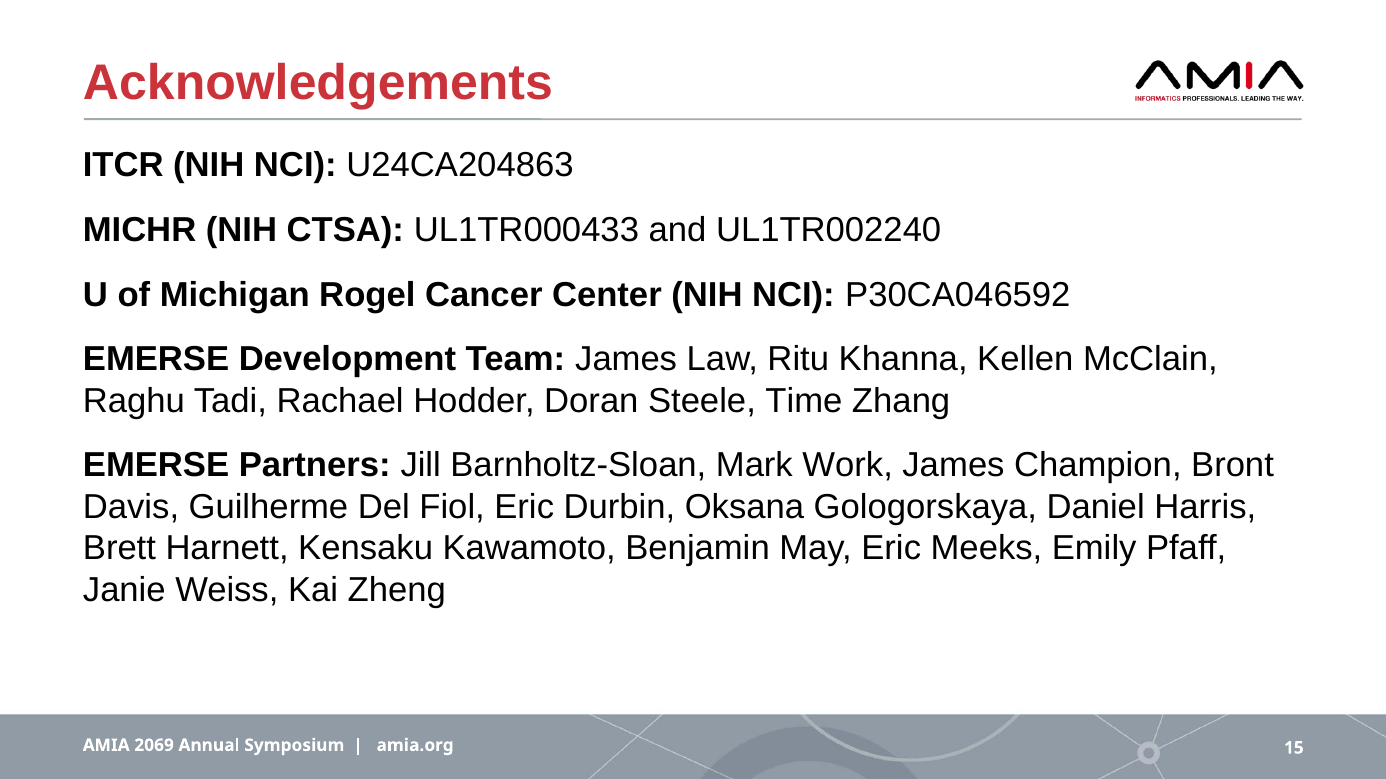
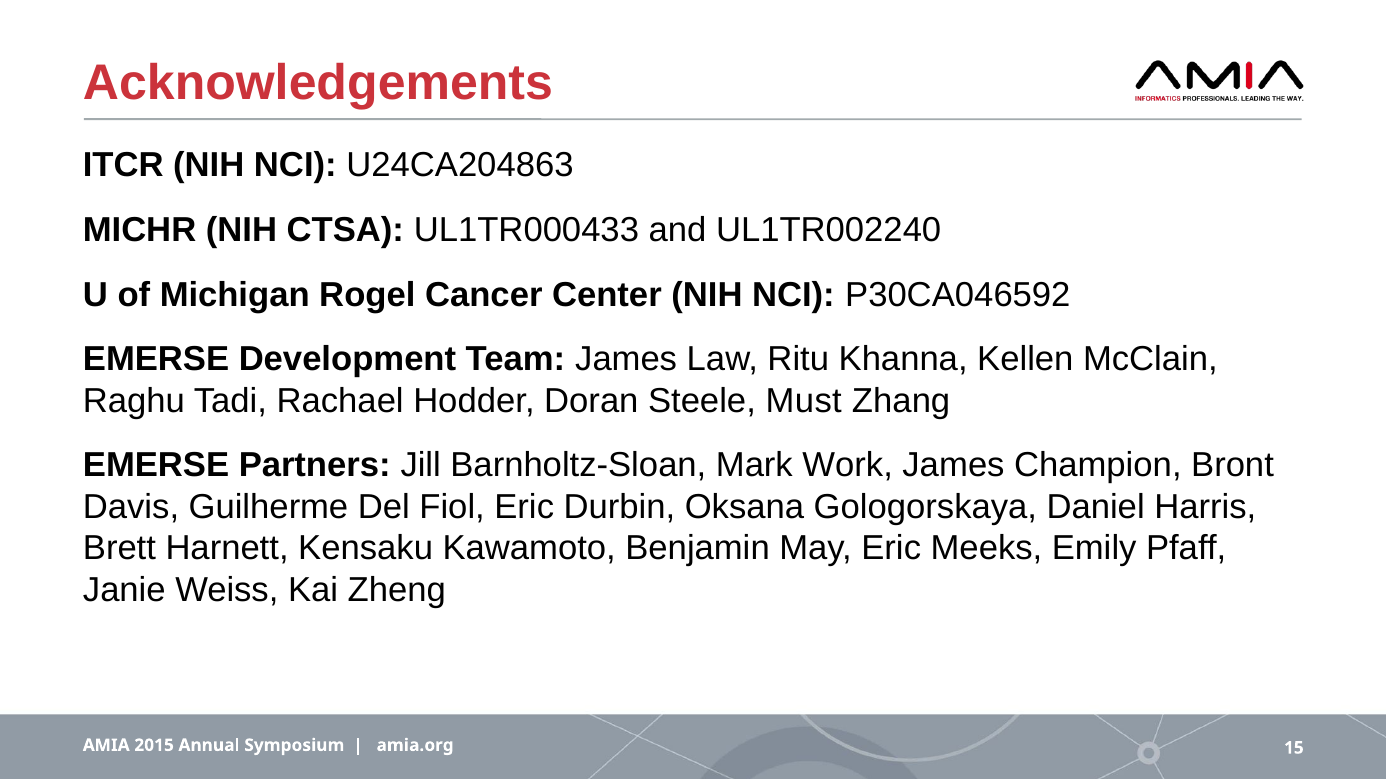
Time: Time -> Must (804, 401)
2069: 2069 -> 2015 (154, 746)
